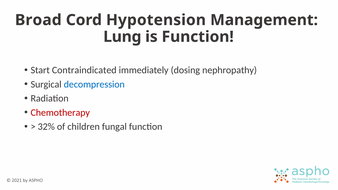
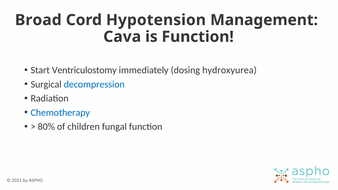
Lung: Lung -> Cava (122, 37)
Contraindicated: Contraindicated -> Ventriculostomy (84, 70)
nephropathy: nephropathy -> hydroxyurea (229, 70)
Chemotherapy colour: red -> blue (60, 113)
32%: 32% -> 80% (46, 127)
